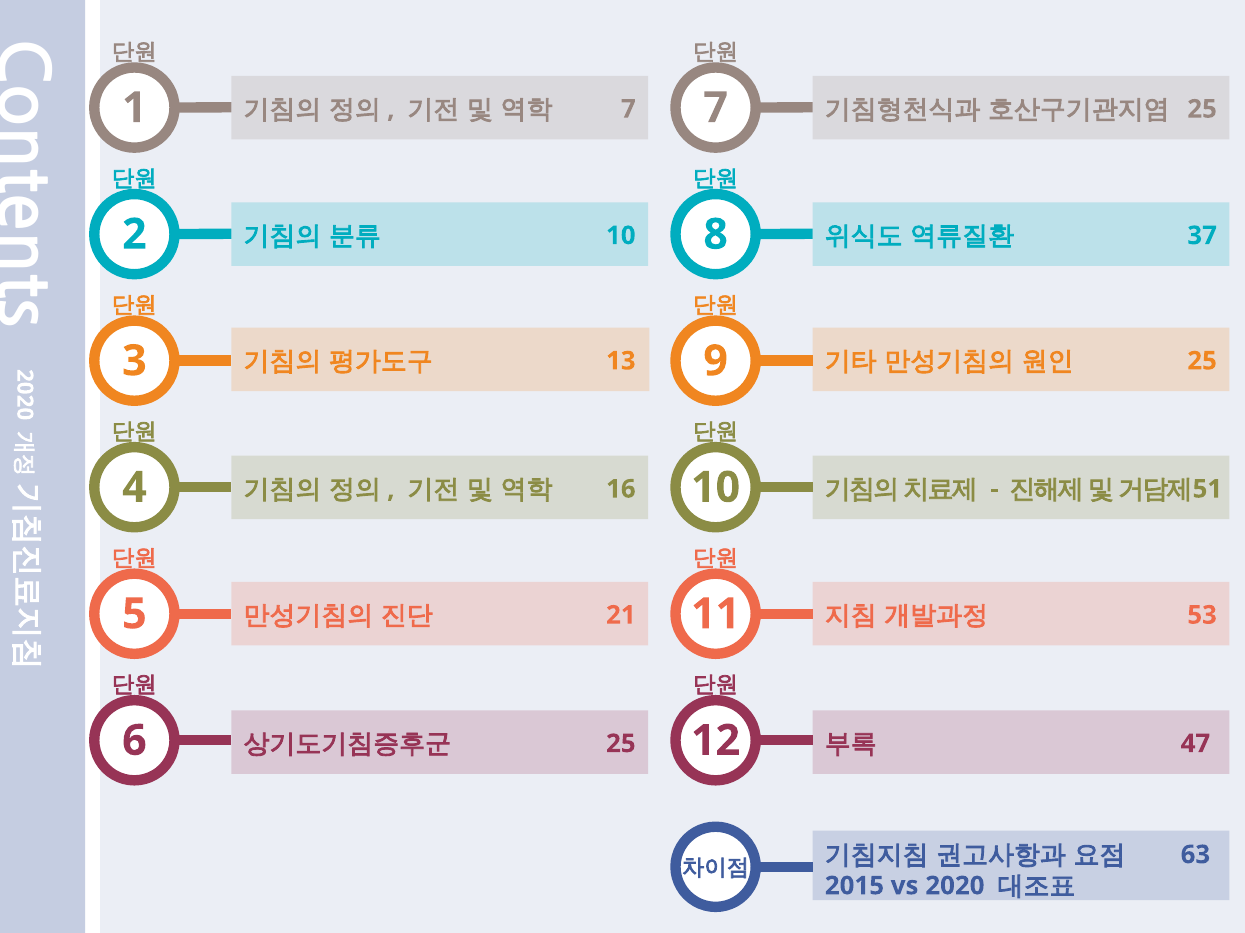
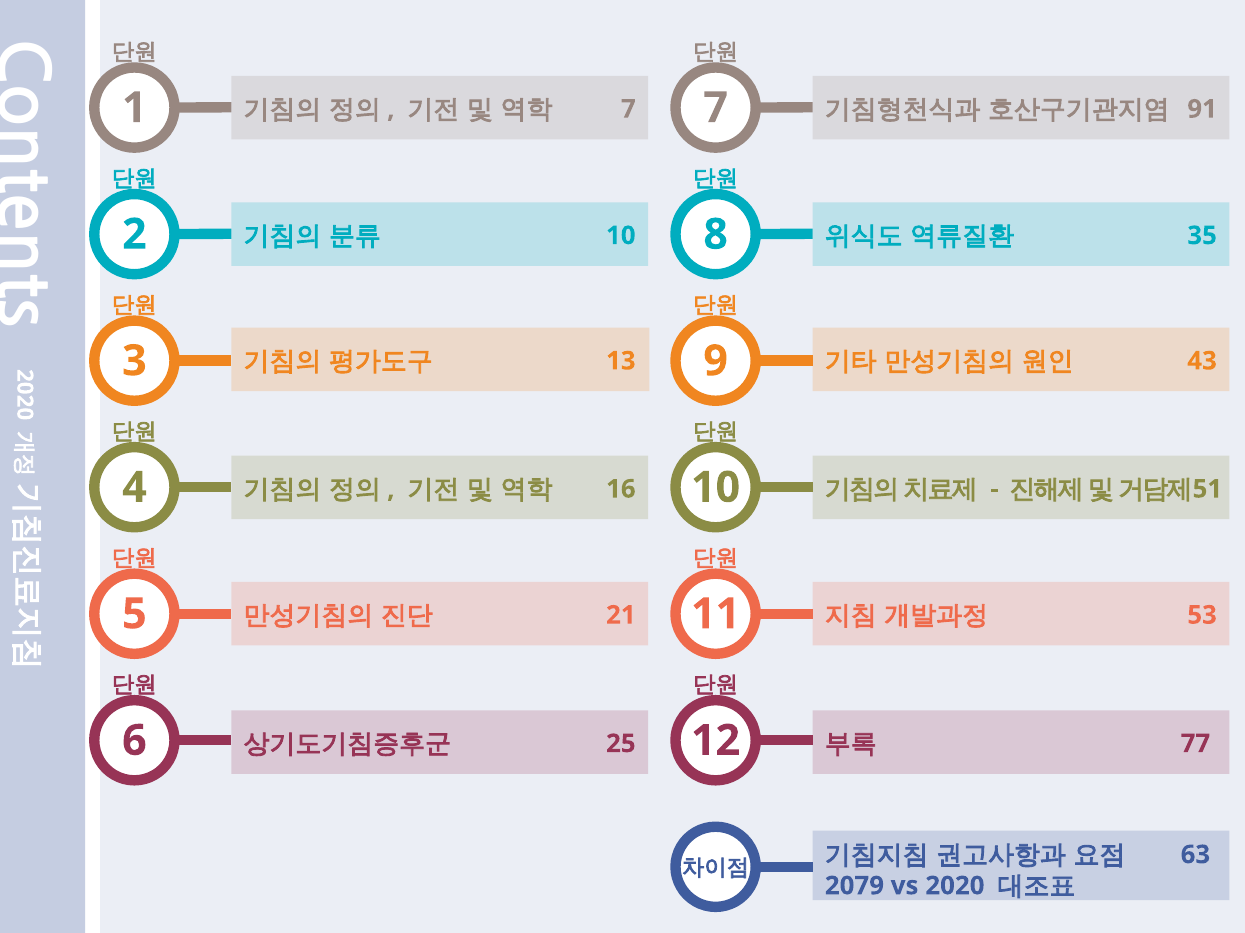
25: 25 -> 91 (1202, 109)
37: 37 -> 35 (1202, 236)
25: 25 -> 43 (1202, 361)
47: 47 -> 77 (1195, 744)
2015: 2015 -> 2079 (854, 886)
